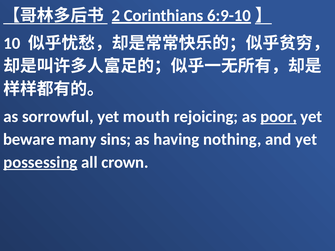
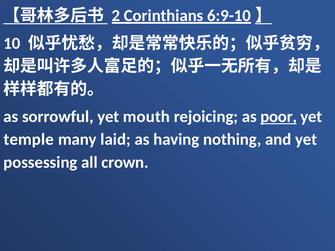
beware: beware -> temple (29, 140)
sins: sins -> laid (116, 140)
possessing underline: present -> none (40, 162)
